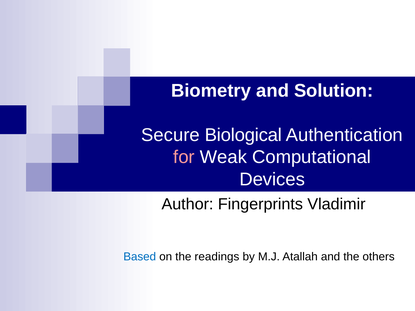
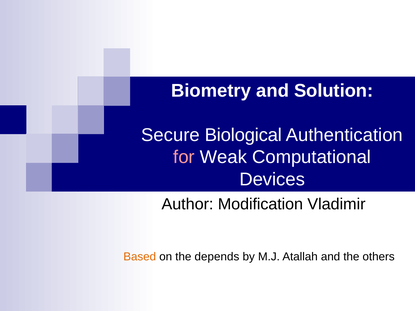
Fingerprints: Fingerprints -> Modification (260, 204)
Based colour: blue -> orange (140, 257)
readings: readings -> depends (217, 257)
